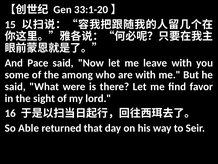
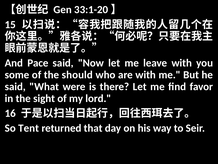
among: among -> should (77, 75)
Able: Able -> Tent (29, 128)
